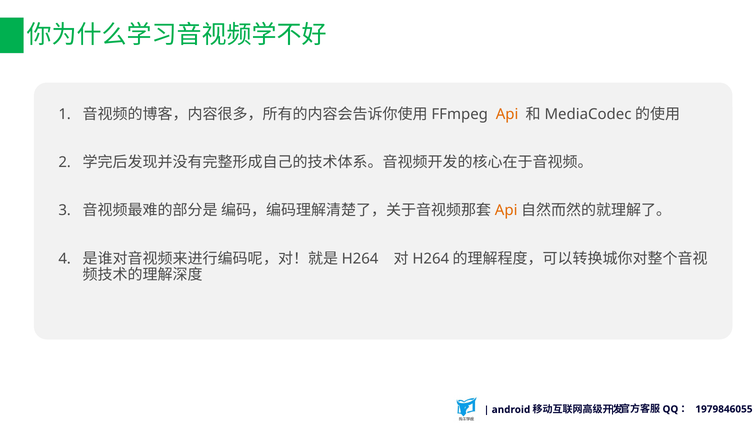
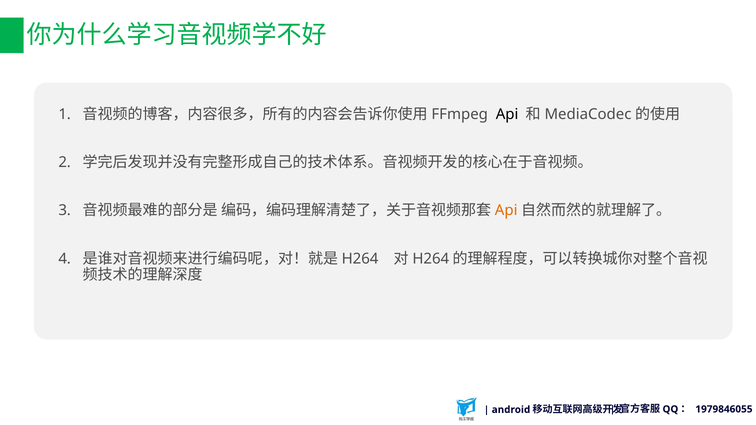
Api colour: orange -> black (507, 114)
